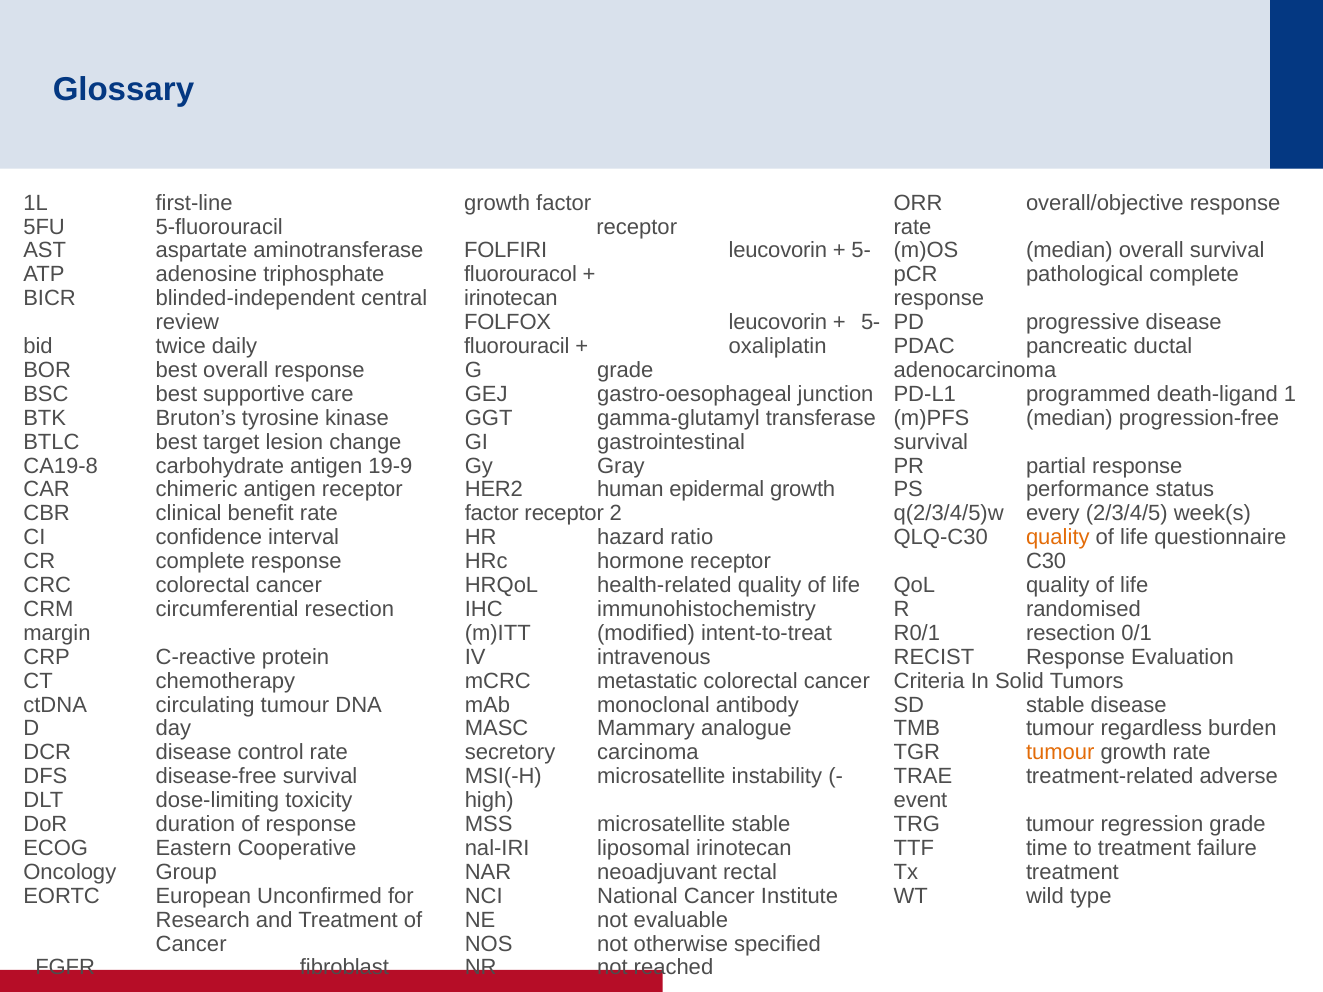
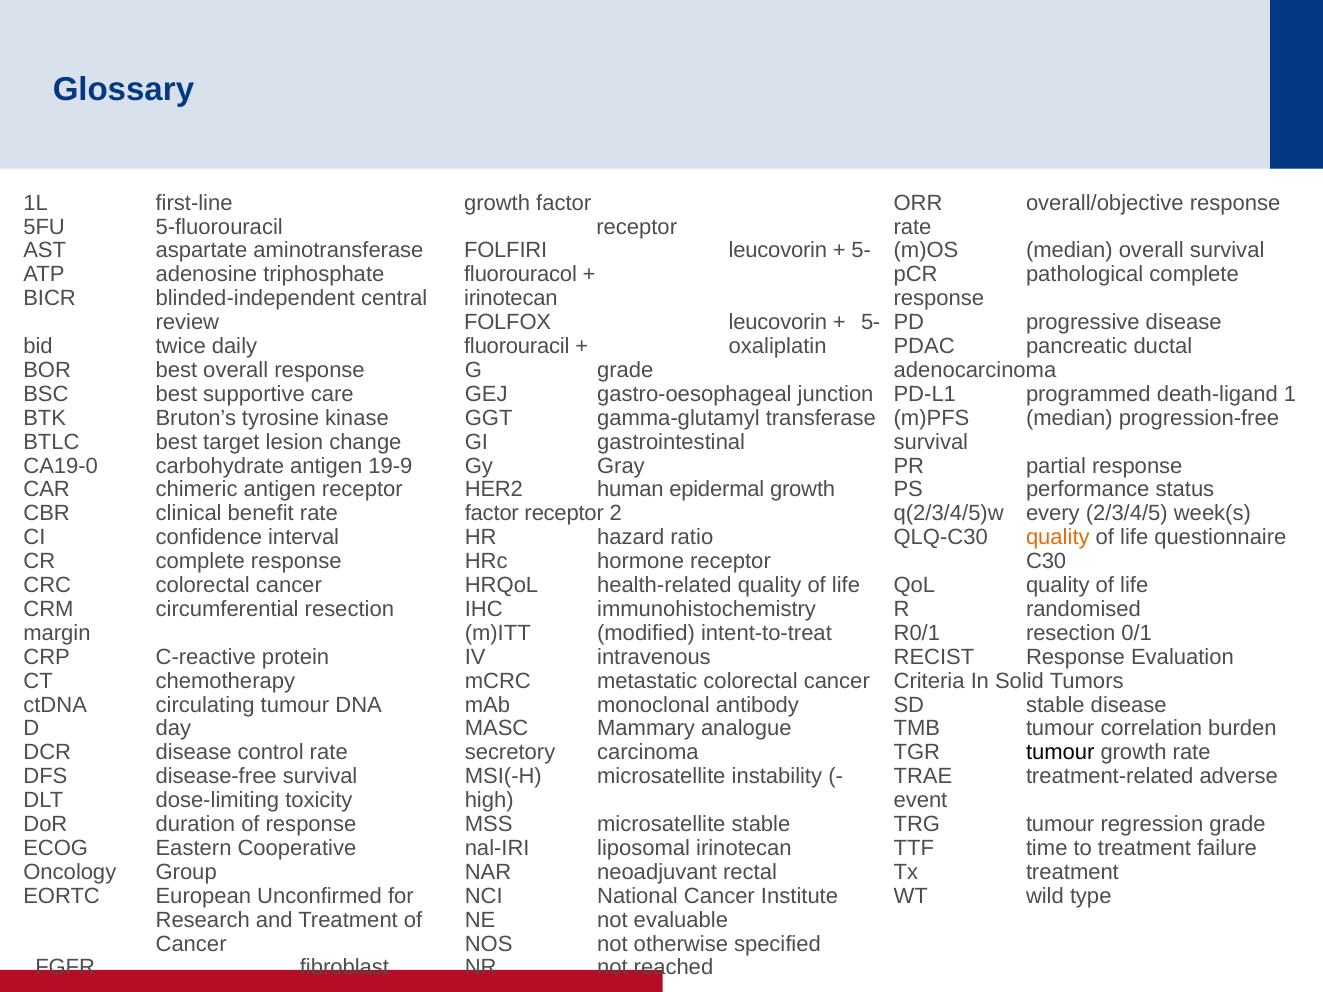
CA19-8: CA19-8 -> CA19-0 (61, 466)
regardless: regardless -> correlation (1151, 729)
tumour colour: orange -> black (1060, 753)
